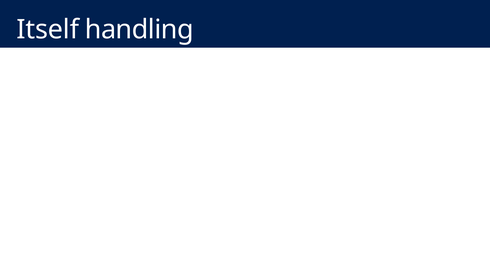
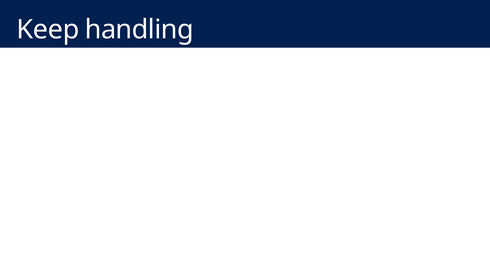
Itself: Itself -> Keep (48, 30)
